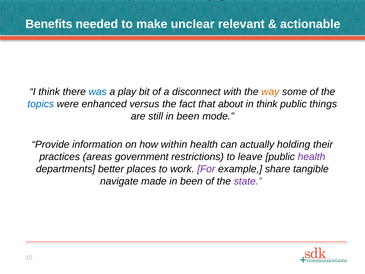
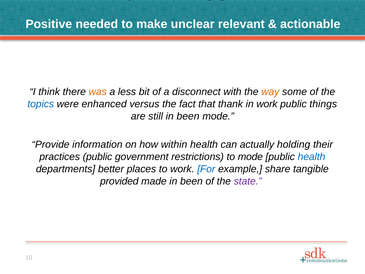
Benefits: Benefits -> Positive (49, 24)
was colour: blue -> orange (98, 92)
play: play -> less (127, 92)
about: about -> thank (231, 104)
in think: think -> work (267, 104)
practices areas: areas -> public (98, 157)
to leave: leave -> mode (250, 157)
health colour: purple -> blue (312, 157)
For colour: purple -> blue (206, 169)
navigate: navigate -> provided (119, 181)
